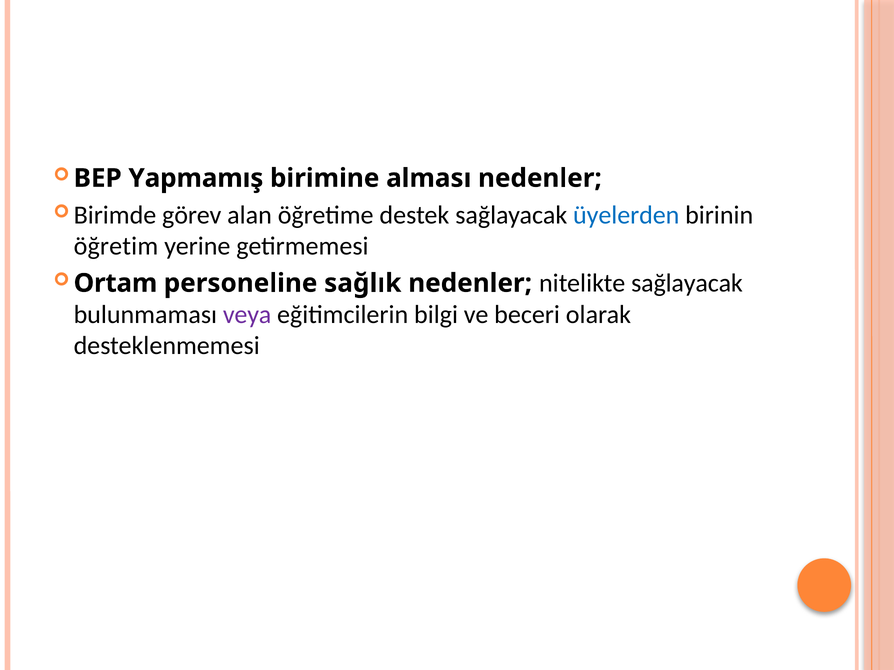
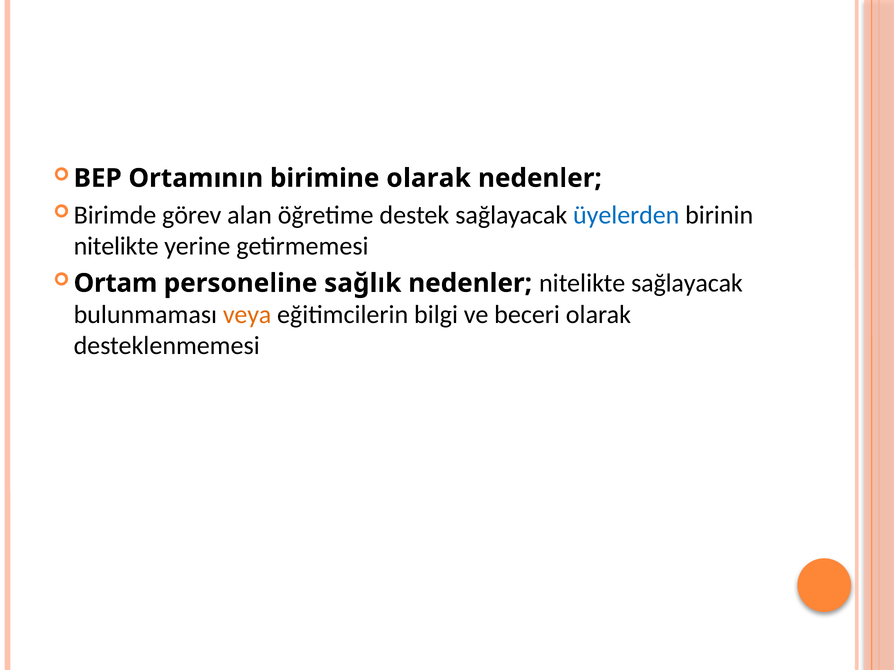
Yapmamış: Yapmamış -> Ortamının (196, 178)
birimine alması: alması -> olarak (429, 178)
öğretim: öğretim -> nitelikte (116, 246)
veya colour: purple -> orange (247, 315)
